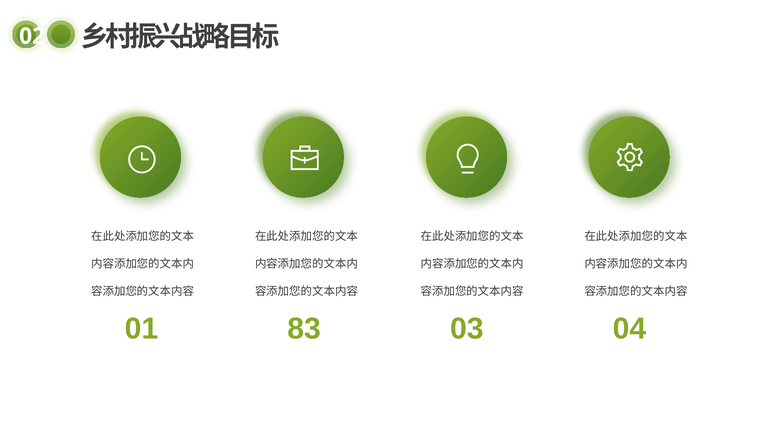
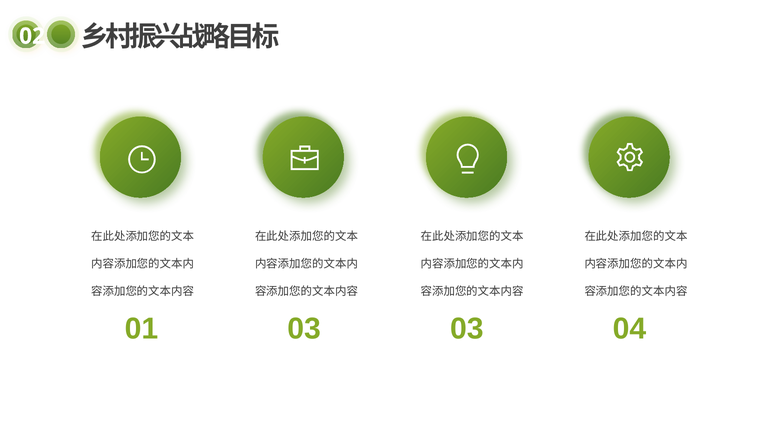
01 83: 83 -> 03 (304, 328)
